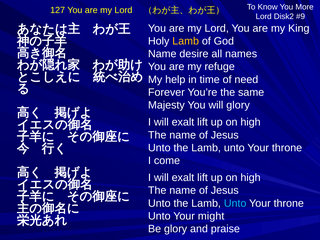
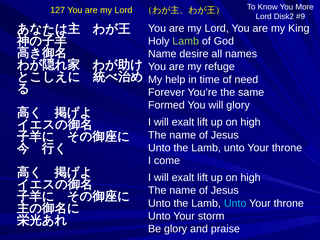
Lamb colour: yellow -> light green (186, 41)
Majesty: Majesty -> Formed (166, 105)
might: might -> storm (211, 216)
